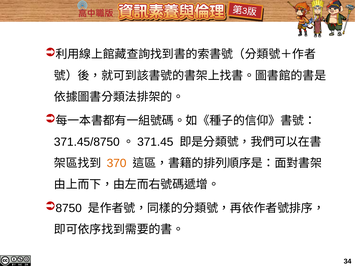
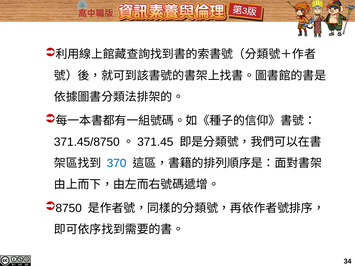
370 colour: orange -> blue (117, 163)
